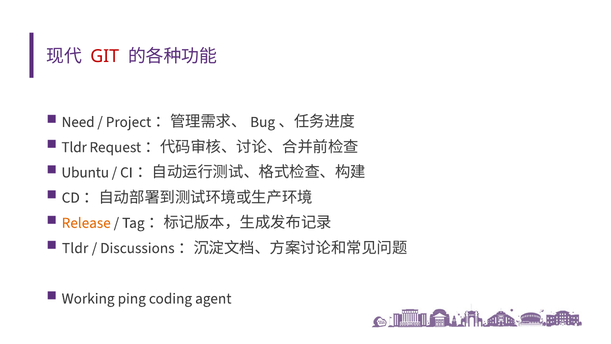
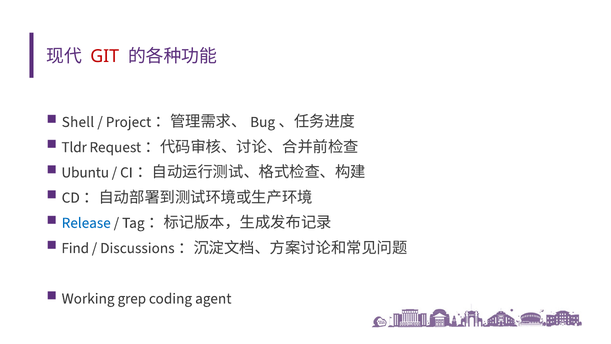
Need: Need -> Shell (78, 122)
Release colour: orange -> blue (86, 223)
Tldr: Tldr -> Find (75, 248)
ping: ping -> grep (132, 298)
